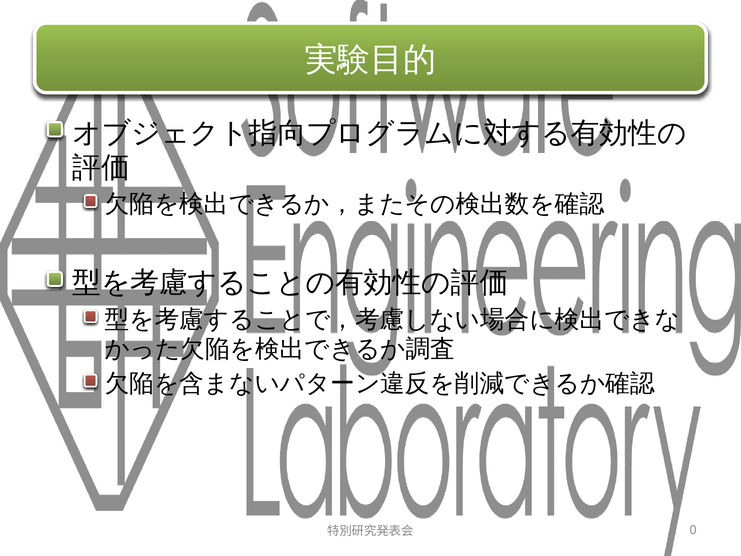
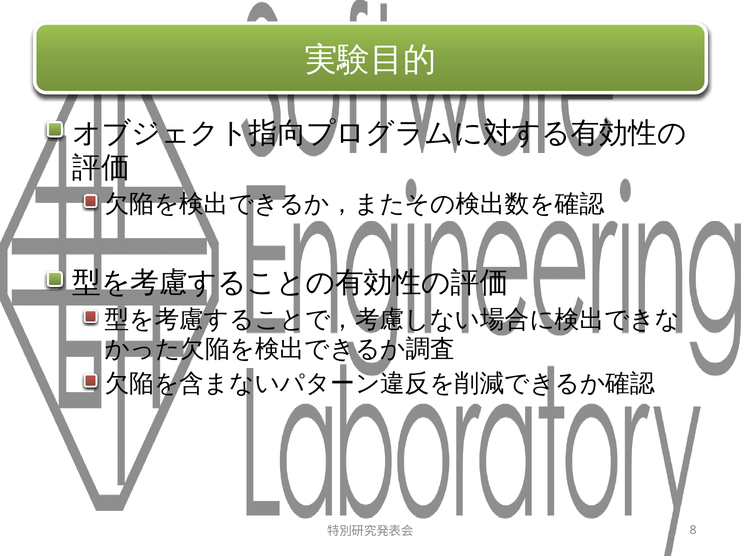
0: 0 -> 8 (693, 530)
